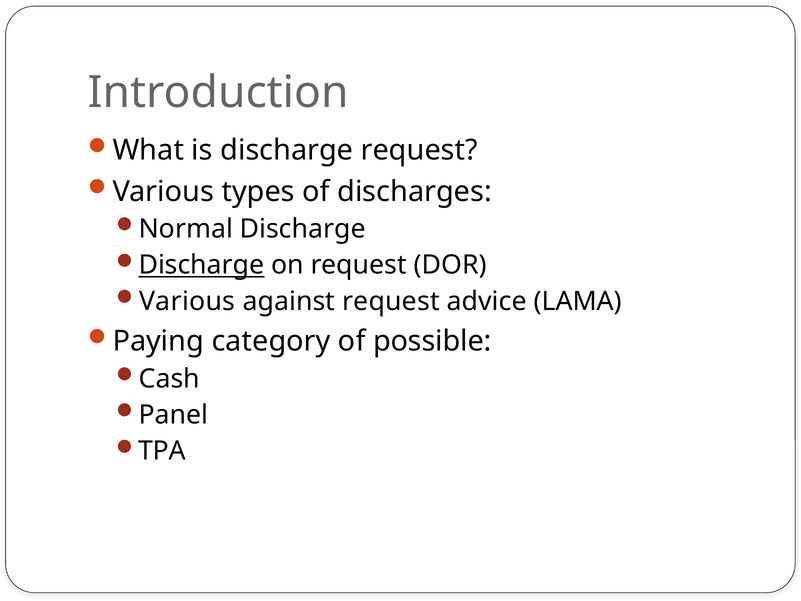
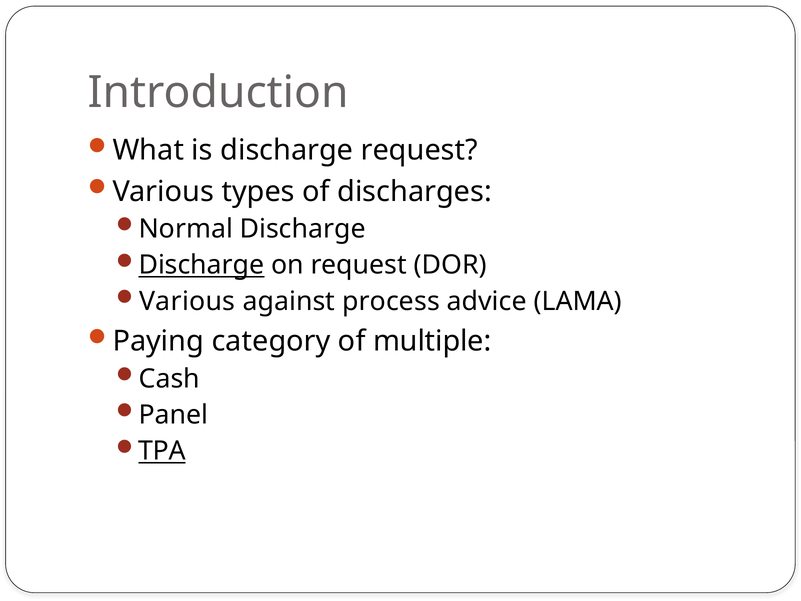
against request: request -> process (391, 301)
possible: possible -> multiple (432, 341)
TPA underline: none -> present (162, 451)
